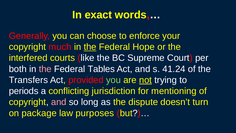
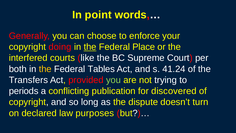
exact: exact -> point (98, 15)
much: much -> doing (60, 47)
Hope: Hope -> Place (144, 47)
the colour: pink -> yellow (45, 69)
not underline: present -> none (145, 80)
jurisdiction: jurisdiction -> publication (114, 91)
mentioning: mentioning -> discovered (174, 91)
and colour: pink -> white (59, 102)
package: package -> declared (39, 113)
